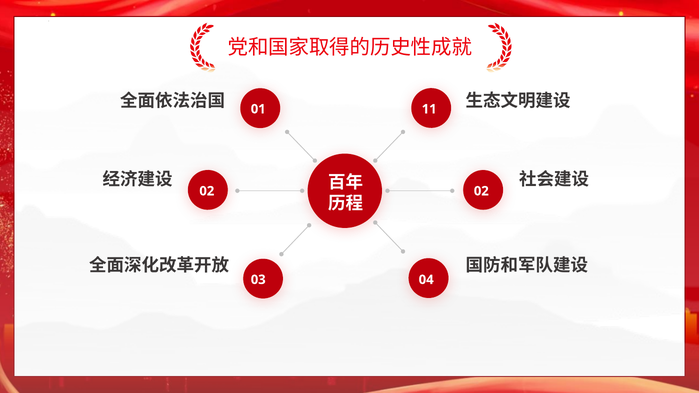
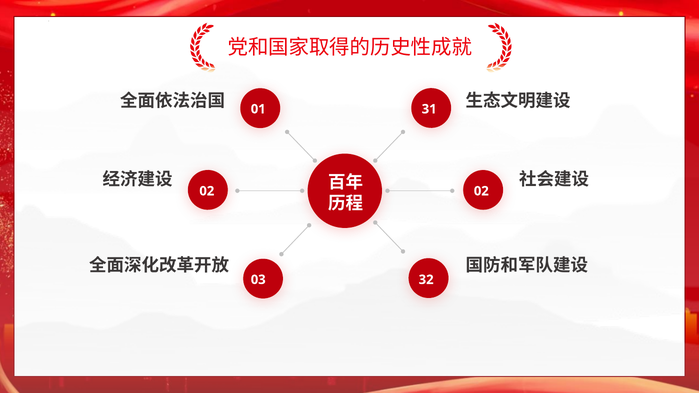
11: 11 -> 31 (429, 109)
04: 04 -> 32 (426, 280)
